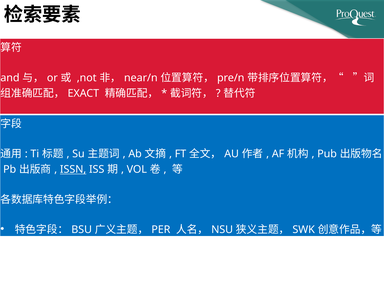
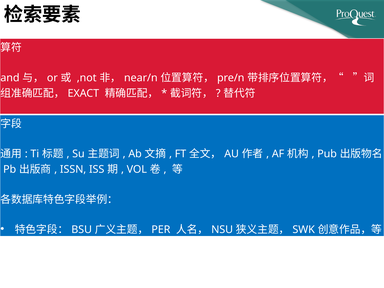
ISSN underline: present -> none (73, 169)
